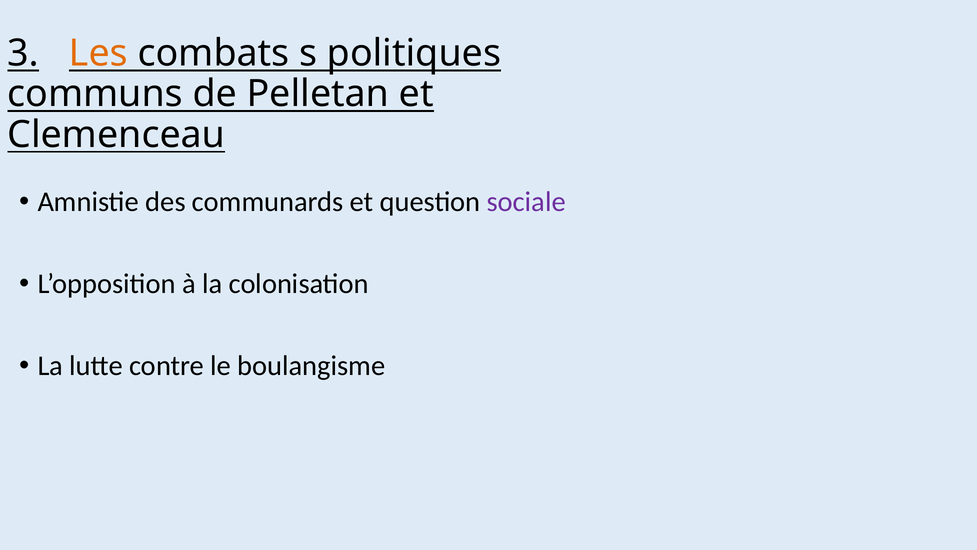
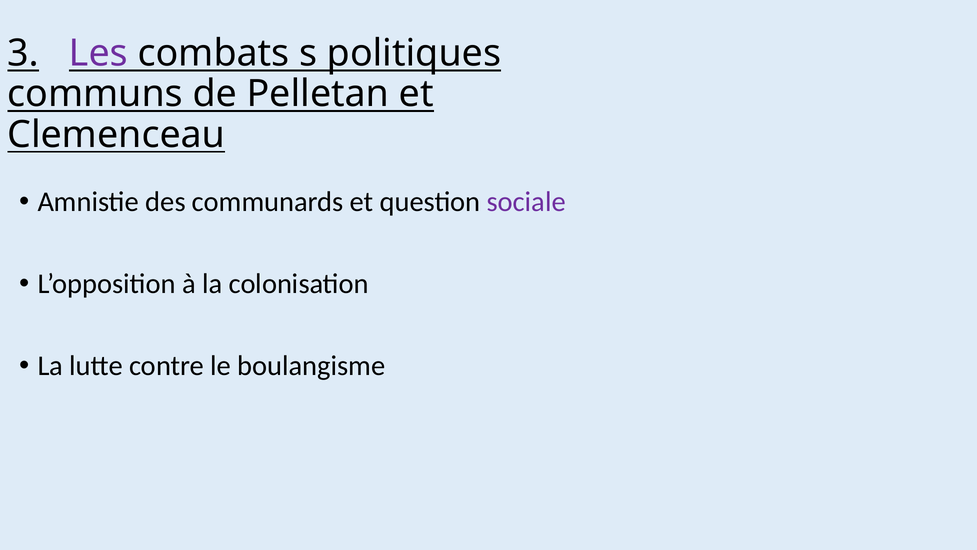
Les colour: orange -> purple (98, 53)
